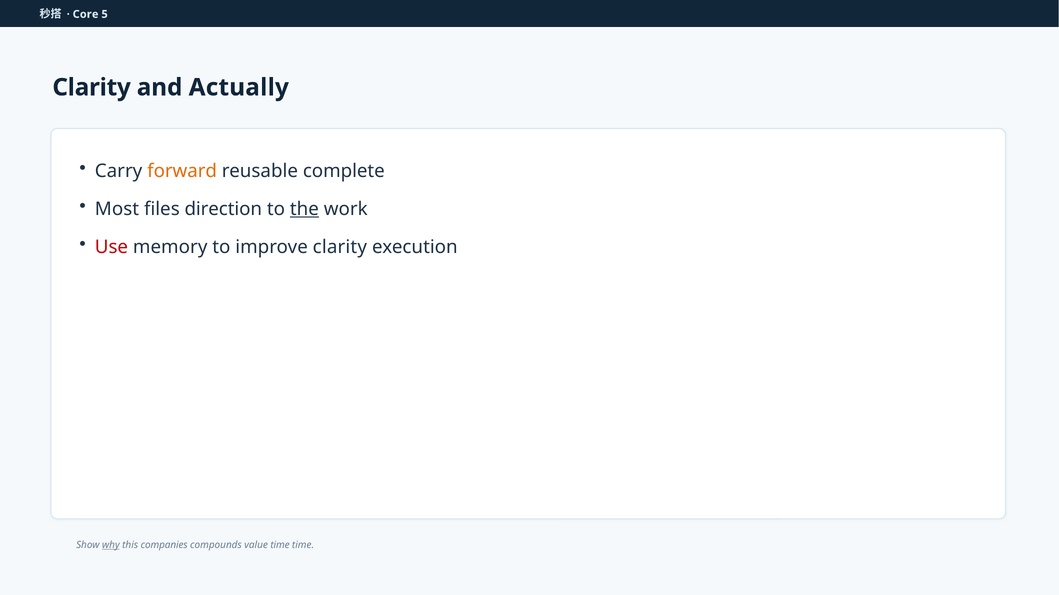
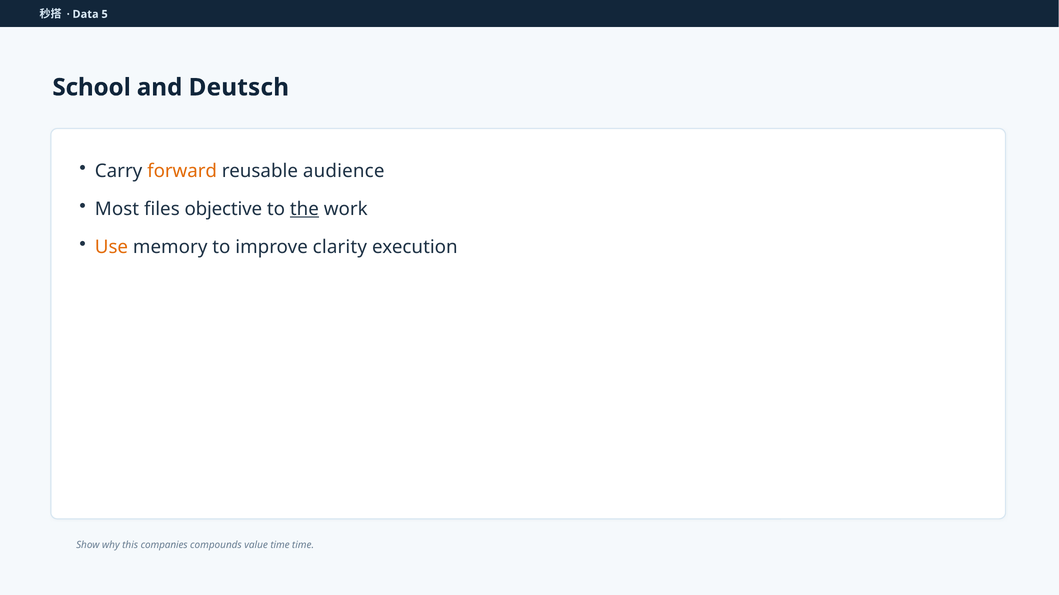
Core: Core -> Data (86, 14)
Clarity: Clarity -> School (92, 87)
Actually: Actually -> Deutsch (239, 87)
complete: complete -> audience (344, 171)
direction: direction -> objective (223, 209)
Use colour: red -> orange (111, 247)
why underline: present -> none (111, 546)
